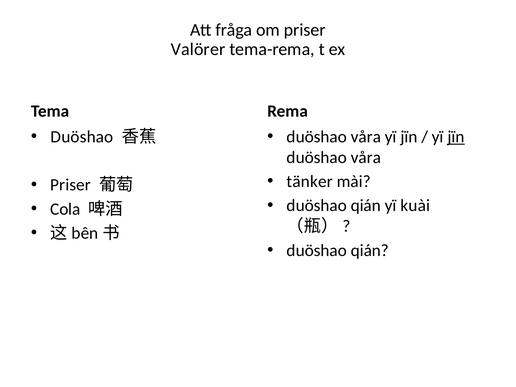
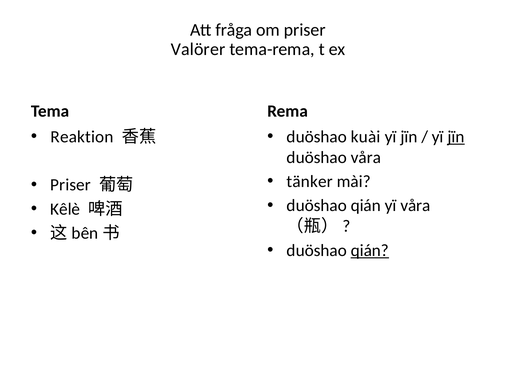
Duöshao: Duöshao -> Reaktion (82, 137)
våra: våra -> kuài (366, 137)
yï kuài: kuài -> våra (415, 206)
Cola: Cola -> Kêlè (65, 209)
qián underline: none -> present (370, 250)
